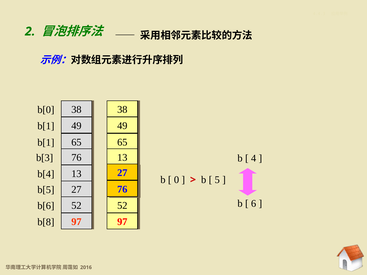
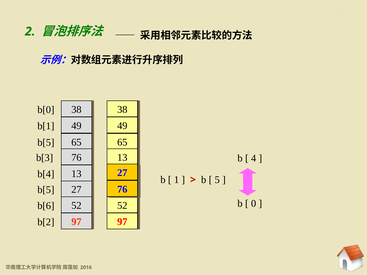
b[1: b[1 -> b[5 (46, 143)
0: 0 -> 1 (177, 180)
6: 6 -> 0 (254, 204)
b[8: b[8 -> b[2 (46, 222)
